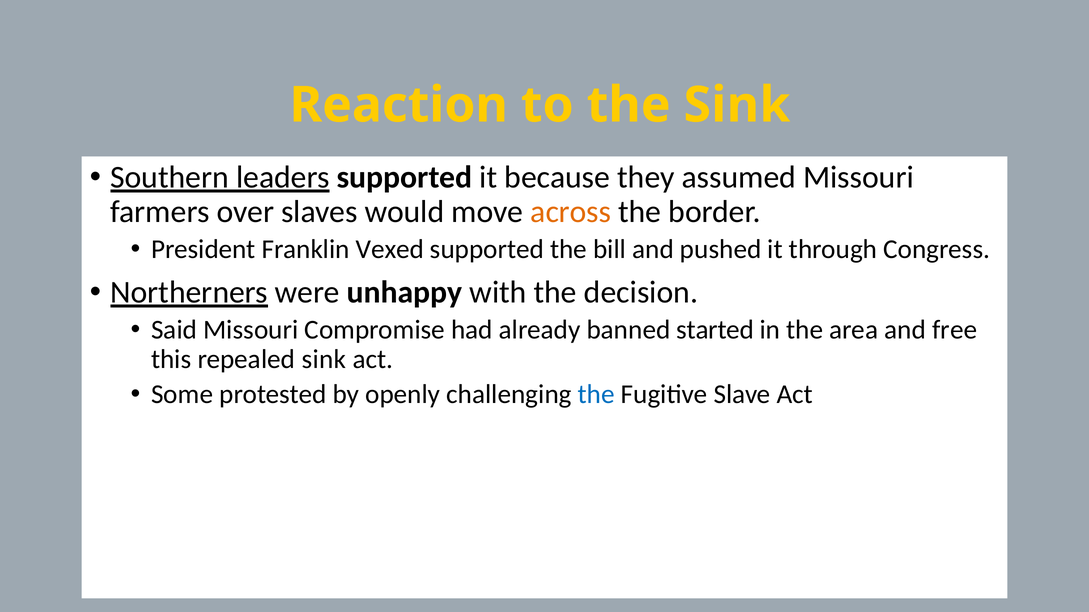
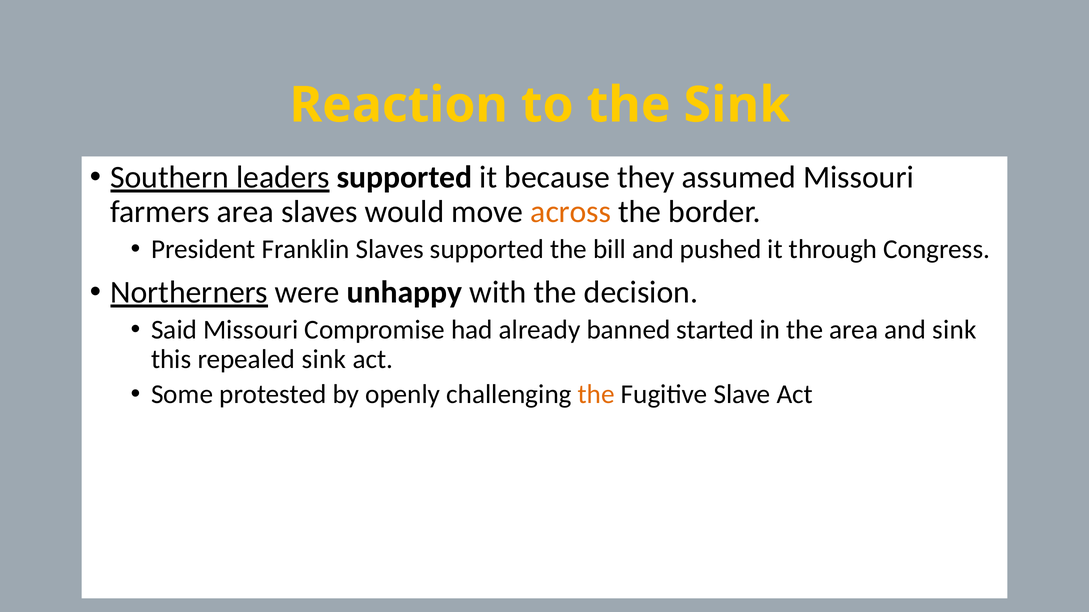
farmers over: over -> area (245, 212)
Franklin Vexed: Vexed -> Slaves (390, 249)
and free: free -> sink (955, 330)
the colour: blue -> orange (596, 395)
